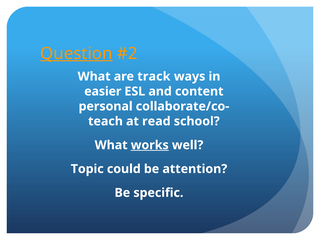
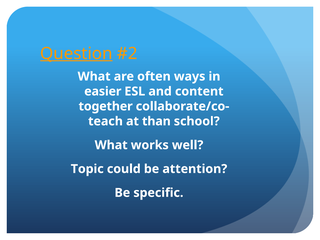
track: track -> often (154, 76)
personal: personal -> together (106, 106)
read: read -> than (156, 121)
works underline: present -> none (150, 145)
